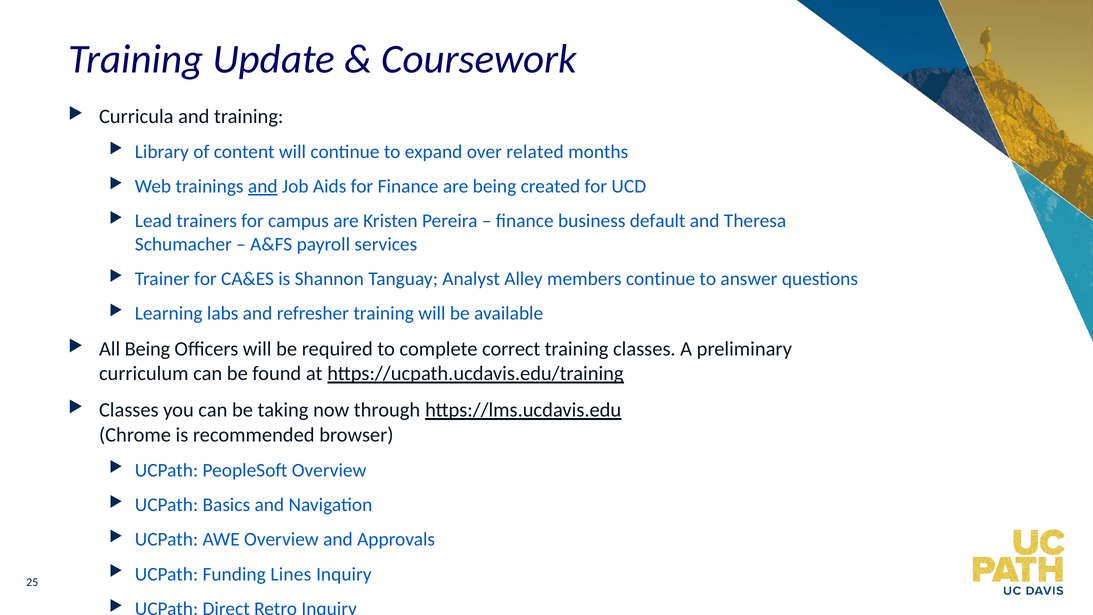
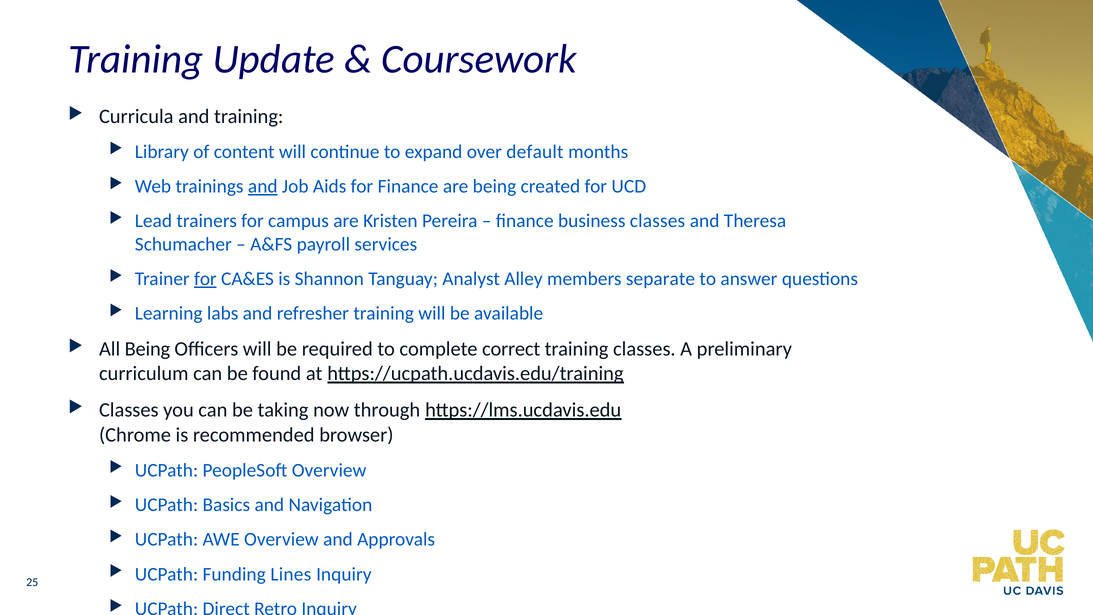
related: related -> default (535, 152)
business default: default -> classes (657, 221)
for underline: none -> present (205, 279)
members continue: continue -> separate (661, 279)
